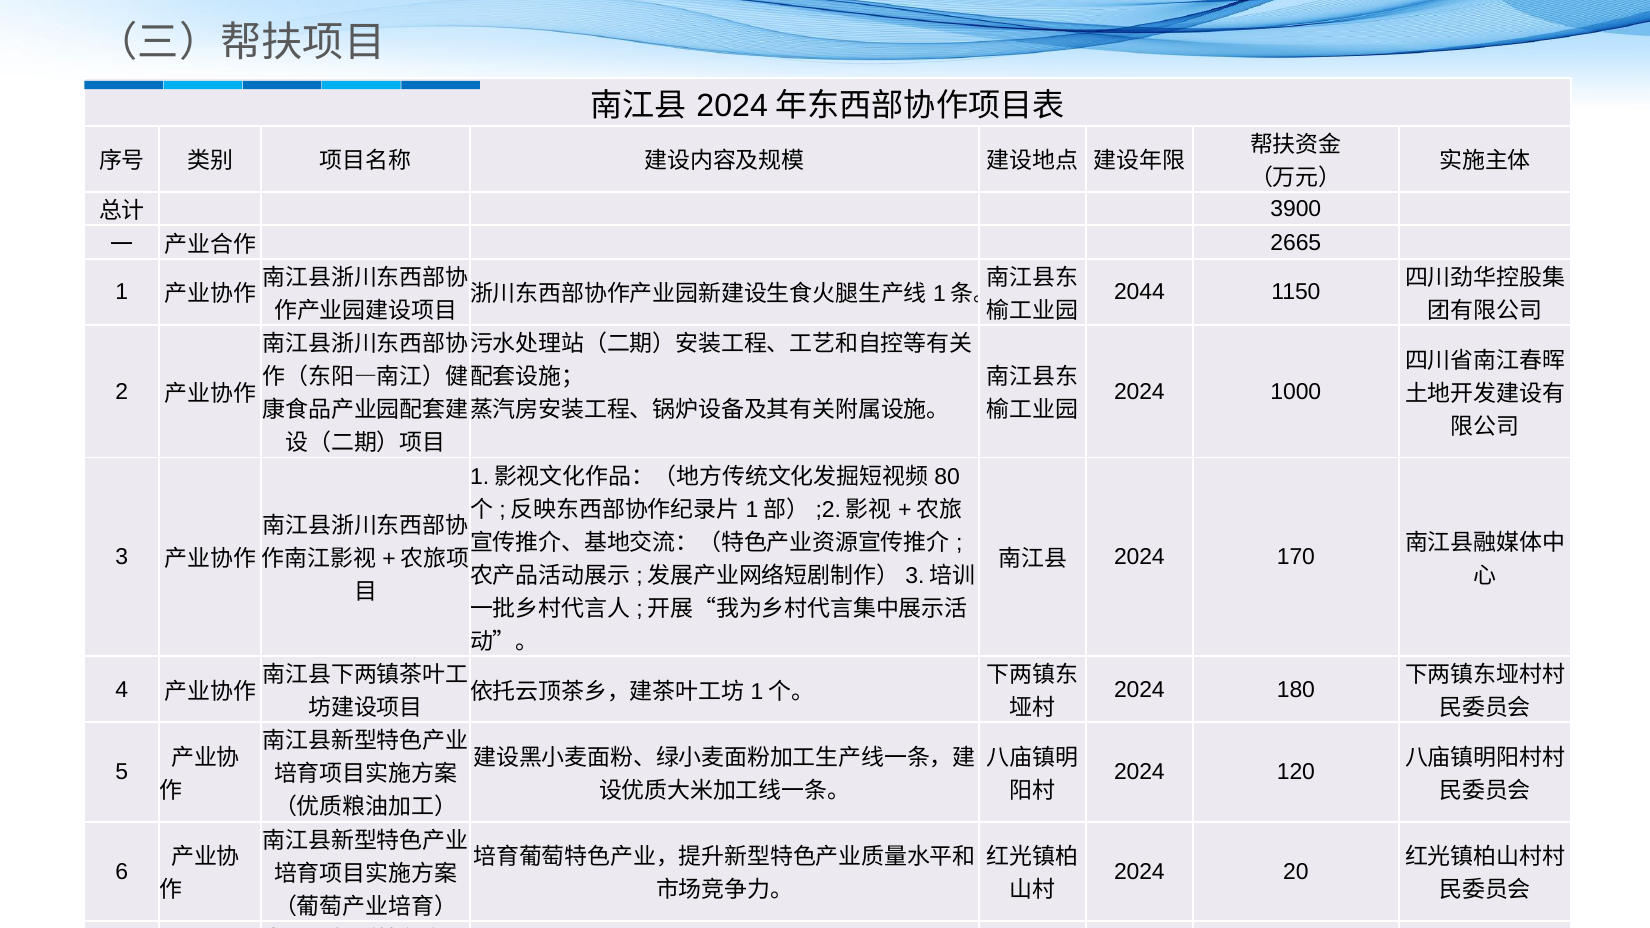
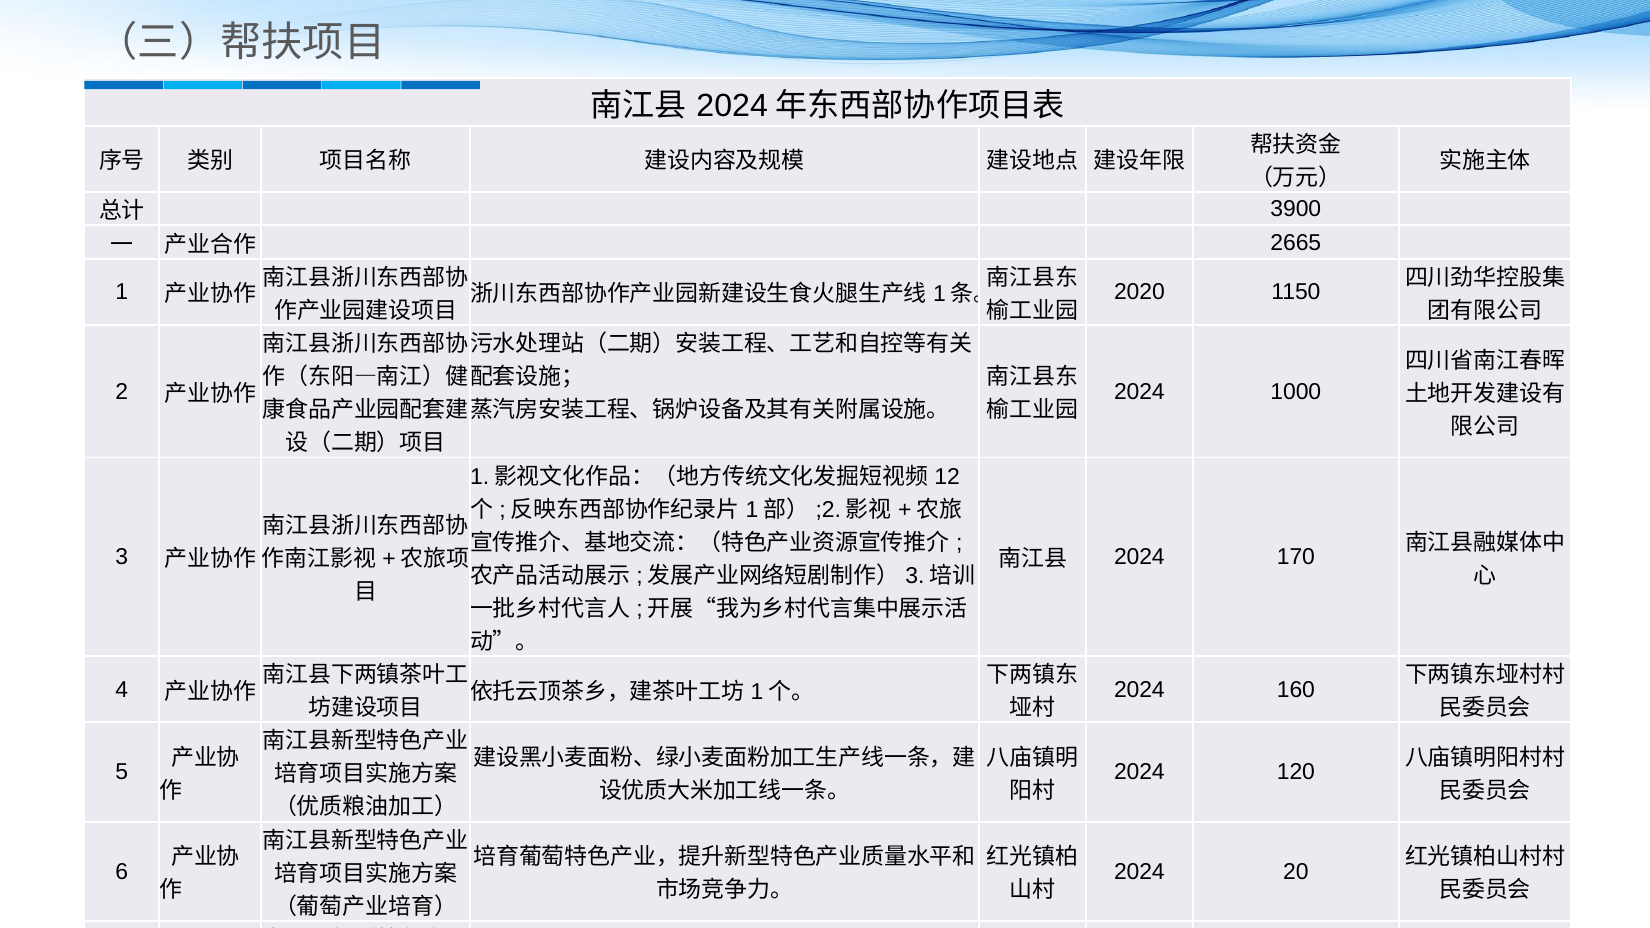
2044: 2044 -> 2020 (1139, 292)
80: 80 -> 12 (947, 477)
180: 180 -> 160 (1296, 690)
